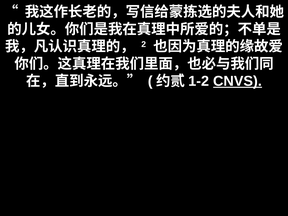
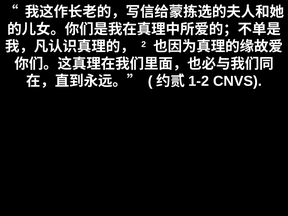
CNVS underline: present -> none (238, 81)
